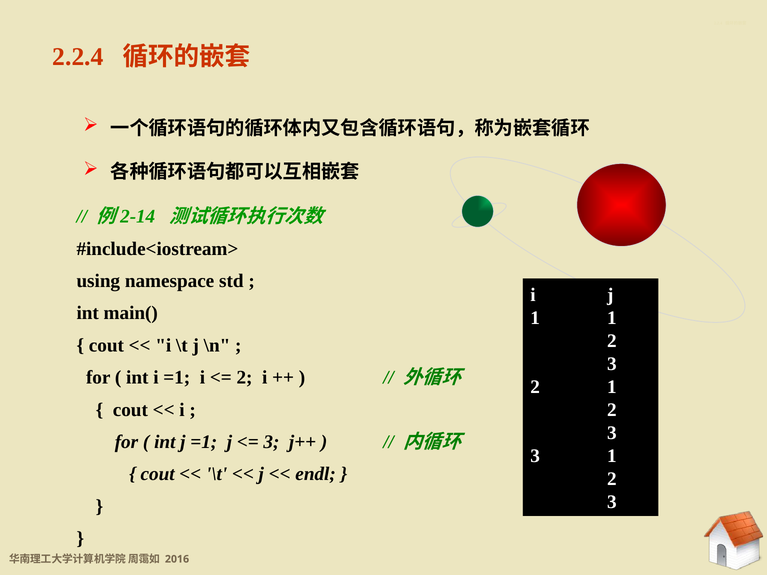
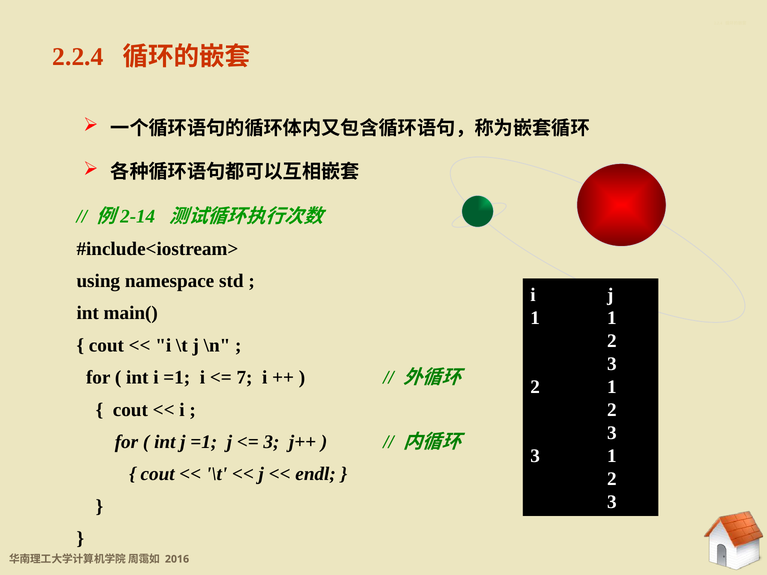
2: 2 -> 7 (245, 378)
